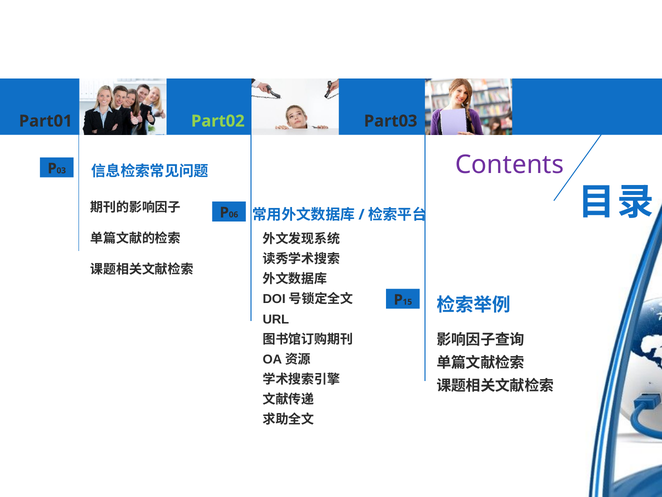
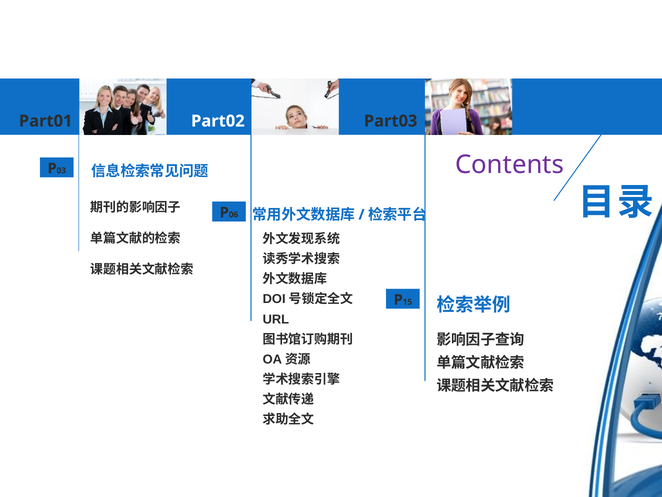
Part02 colour: light green -> white (218, 121)
